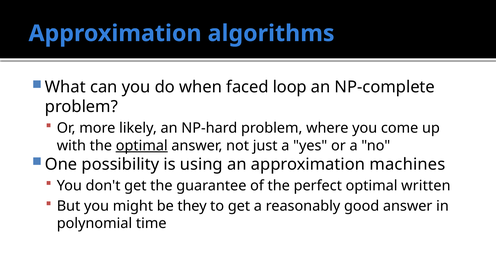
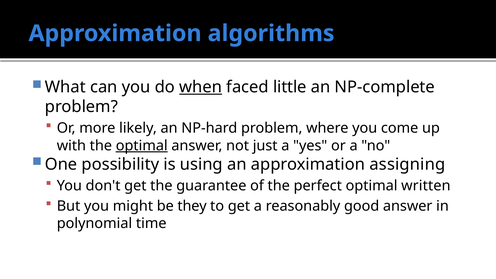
when underline: none -> present (201, 87)
loop: loop -> little (290, 87)
machines: machines -> assigning (407, 164)
